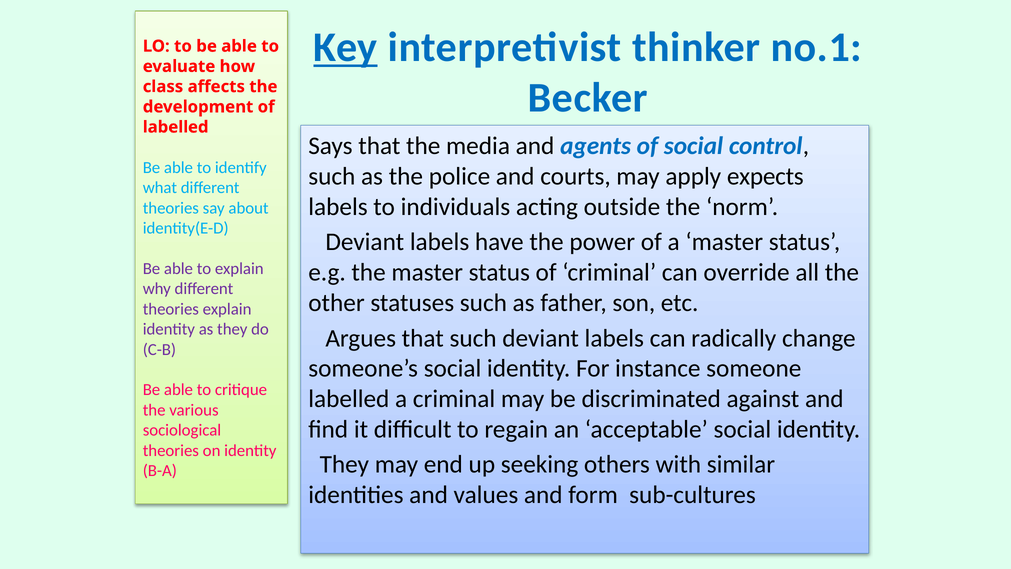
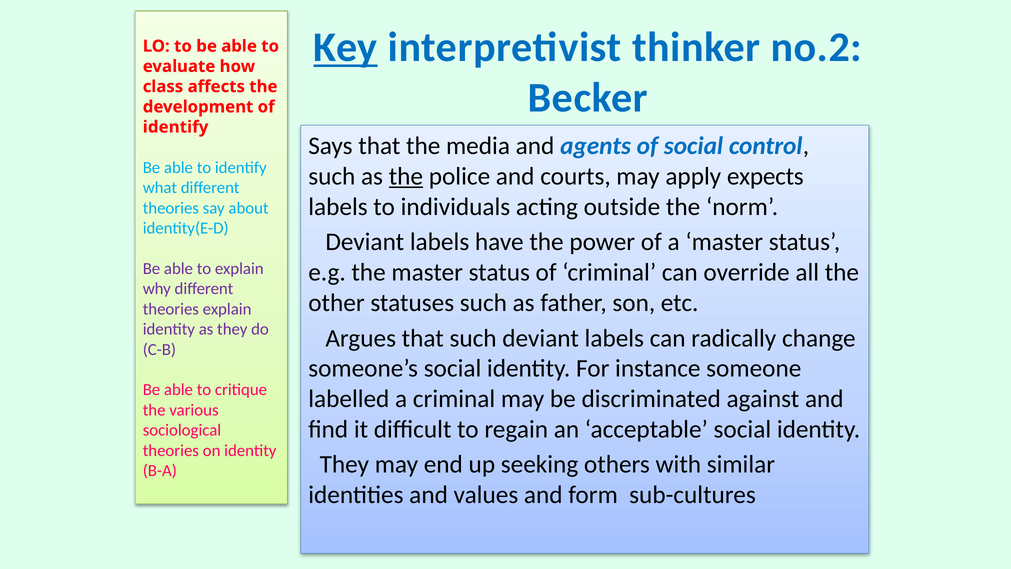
no.1: no.1 -> no.2 (816, 47)
labelled: labelled -> identify (176, 127)
the underline: none -> present (406, 176)
